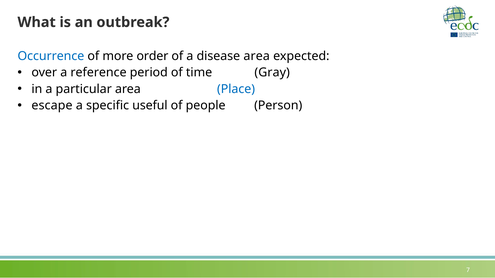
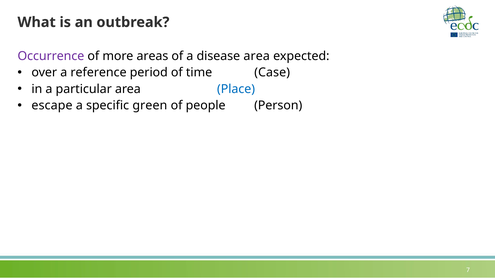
Occurrence colour: blue -> purple (51, 56)
order: order -> areas (152, 56)
Gray: Gray -> Case (272, 73)
useful: useful -> green (150, 106)
